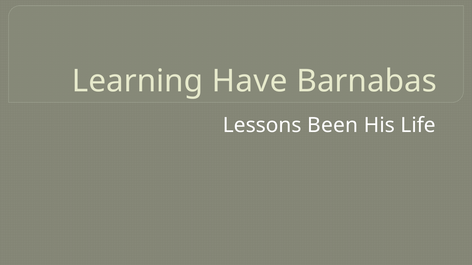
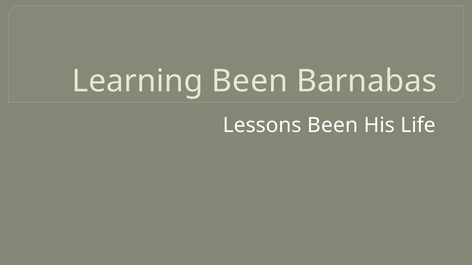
Learning Have: Have -> Been (250, 81)
